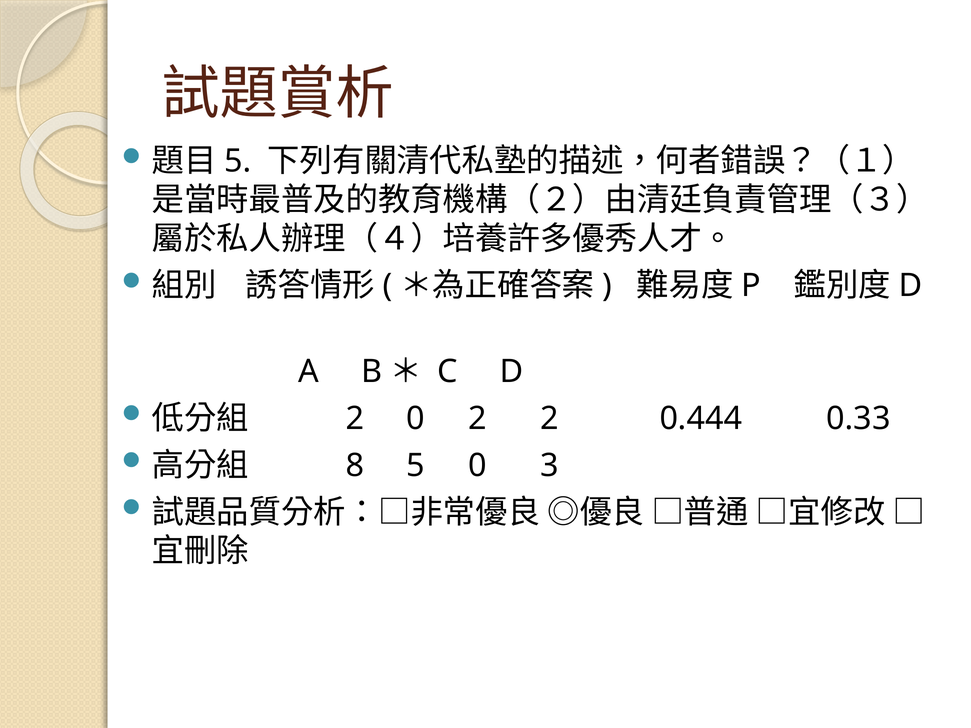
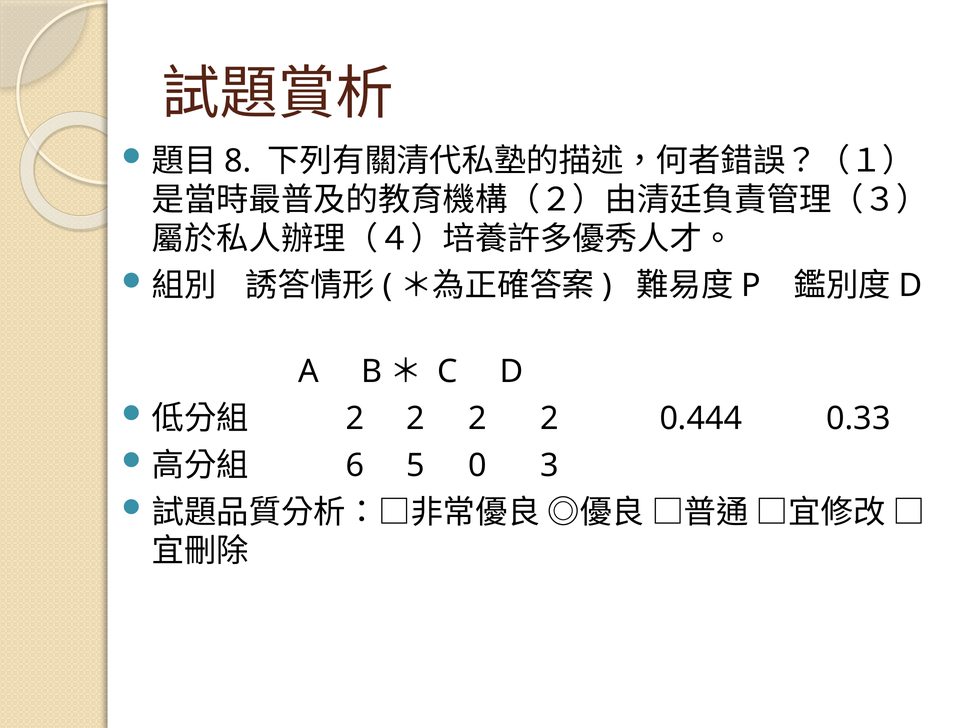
5: 5 -> 8 (238, 161)
0: 0 -> 2 (416, 419)
8: 8 -> 6 (355, 466)
